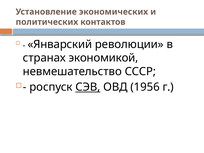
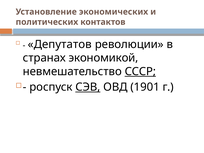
Январский: Январский -> Депутатов (60, 44)
СССР underline: none -> present (140, 71)
1956: 1956 -> 1901 (145, 87)
